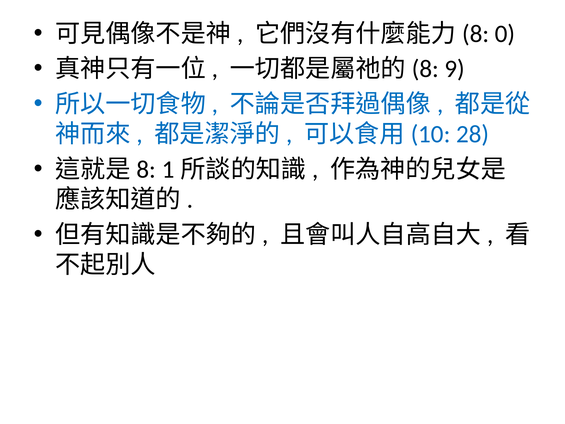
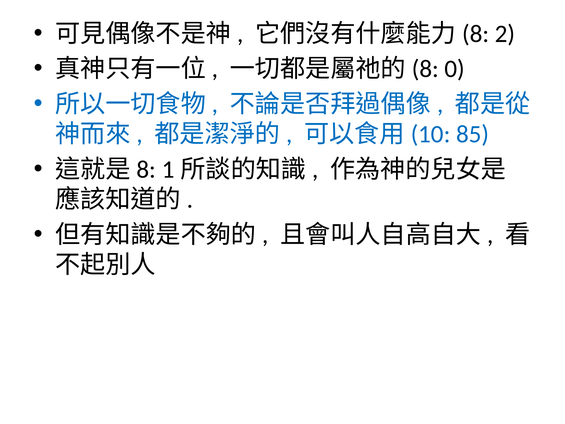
0: 0 -> 2 (505, 34)
9: 9 -> 0 (455, 69)
28: 28 -> 85 (473, 134)
